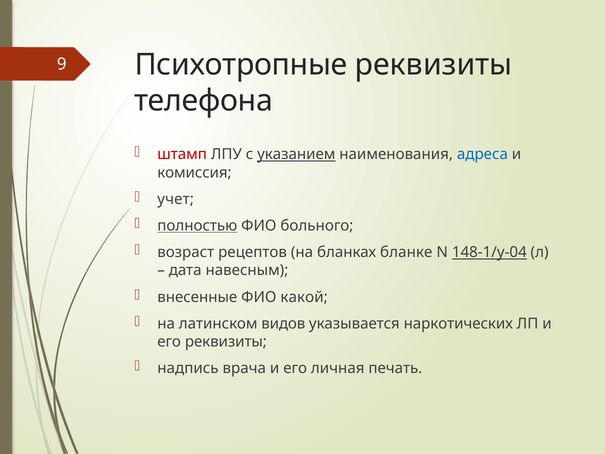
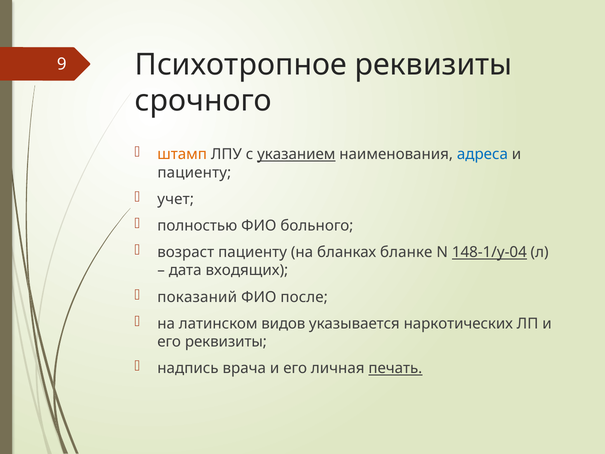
Психотропные: Психотропные -> Психотропное (241, 65)
телефона: телефона -> срочного (203, 101)
штамп colour: red -> orange (182, 154)
комиссия: комиссия -> пациенту (194, 172)
полностью underline: present -> none (197, 226)
возраст рецептов: рецептов -> пациенту (253, 252)
навесным: навесным -> входящих (247, 270)
внесенные: внесенные -> показаний (197, 297)
какой: какой -> после (304, 297)
печать underline: none -> present (395, 368)
